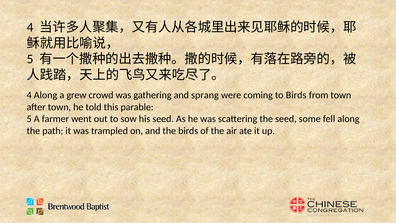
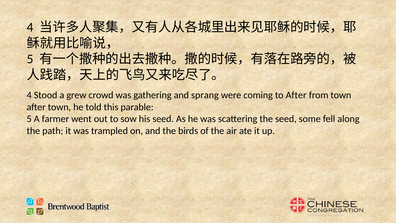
4 Along: Along -> Stood (46, 95)
to Birds: Birds -> After (296, 95)
